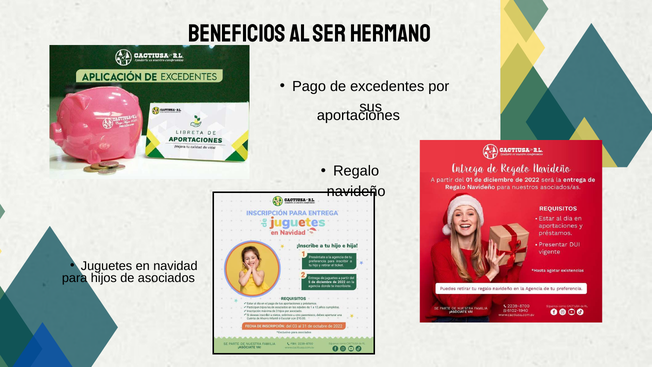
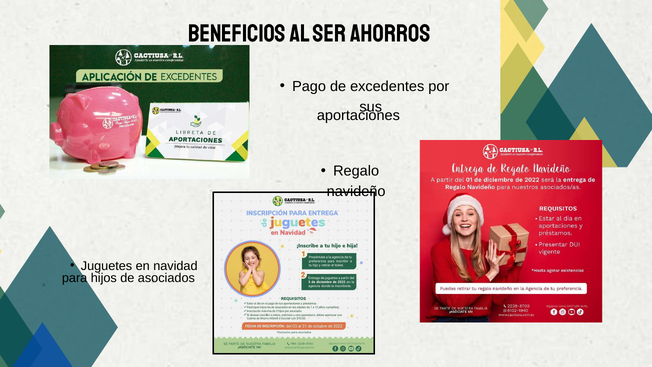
HERMANO: HERMANO -> AHORROS (390, 34)
